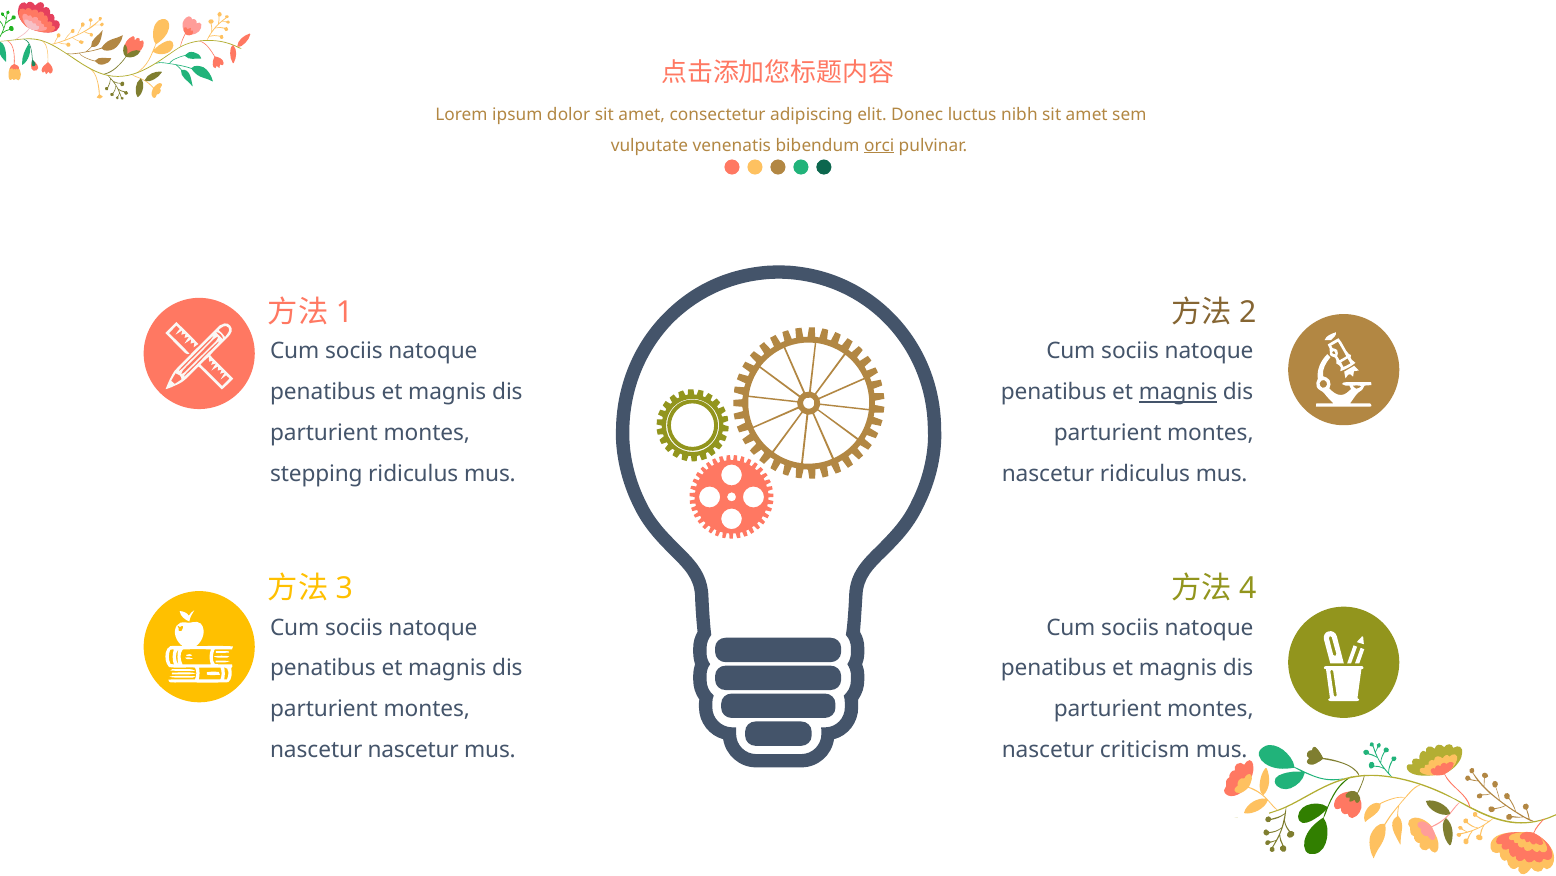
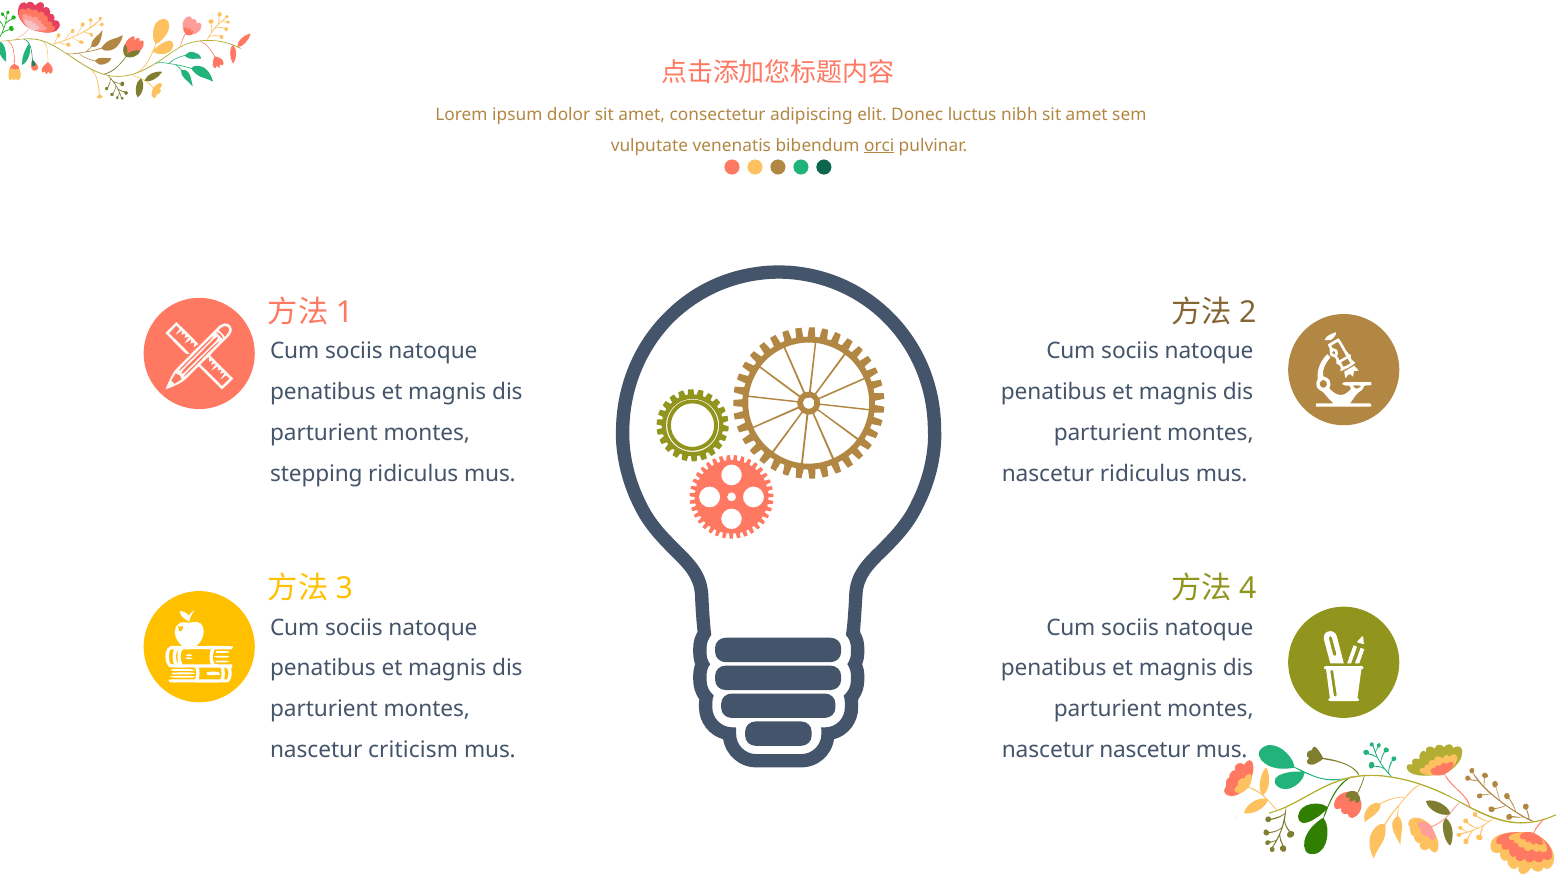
magnis underline: present -> none (1178, 392)
nascetur nascetur: nascetur -> criticism (413, 749)
nascetur criticism: criticism -> nascetur (1145, 749)
